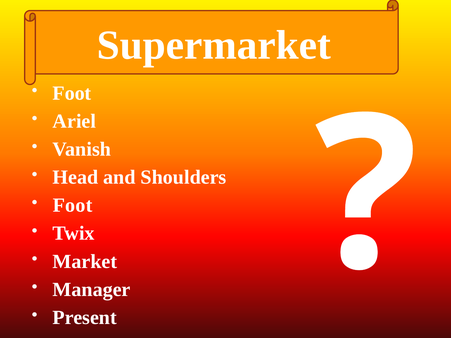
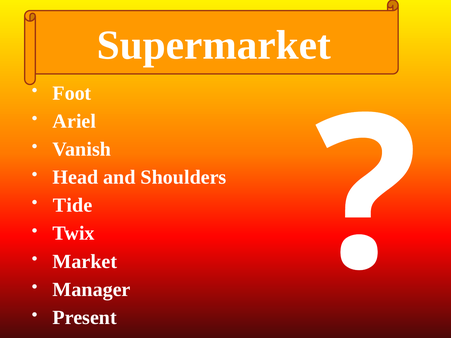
Foot: Foot -> Tide (73, 205)
